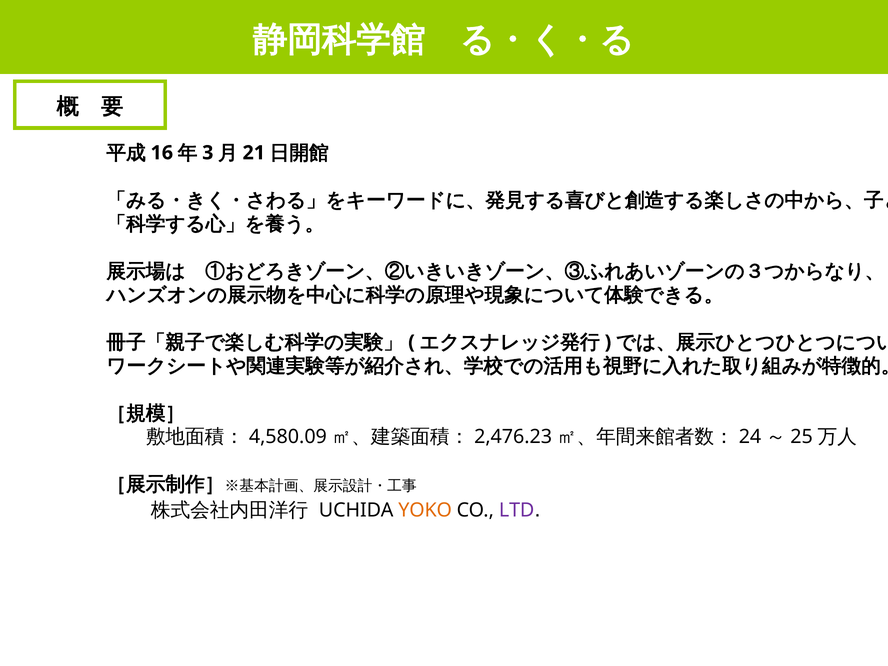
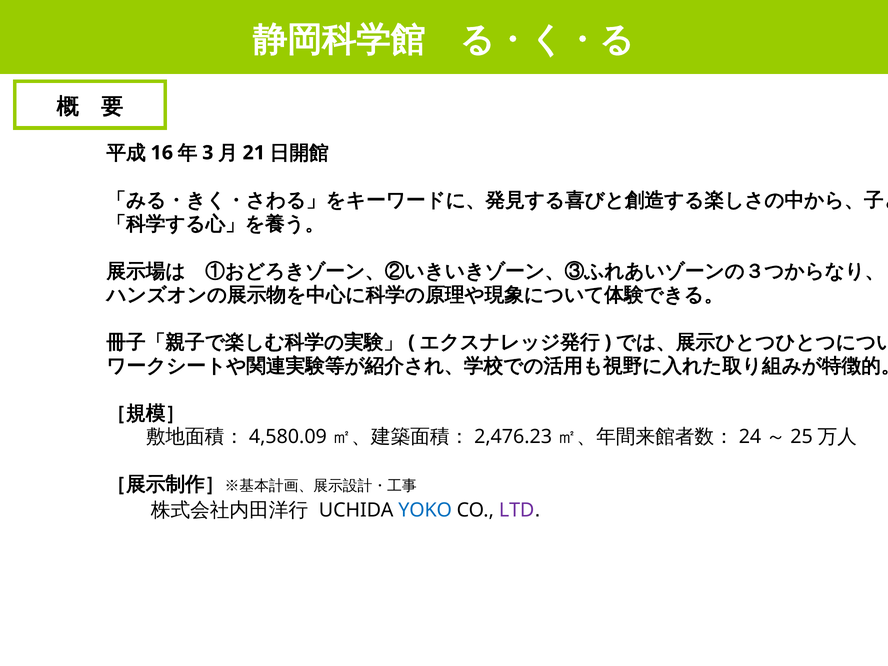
YOKO colour: orange -> blue (425, 510)
